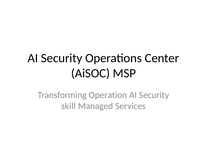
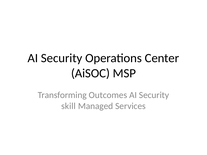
Operation: Operation -> Outcomes (108, 95)
